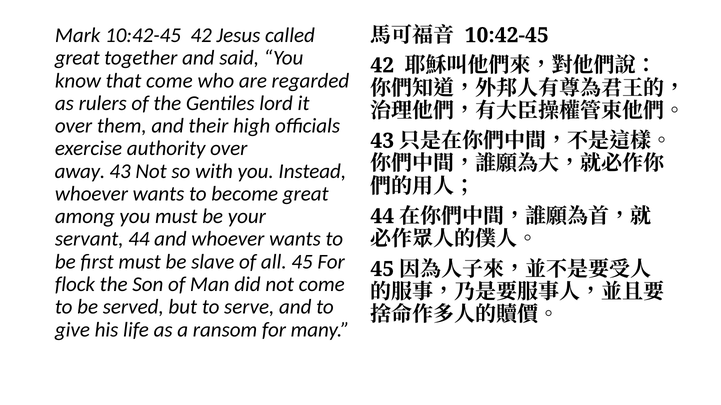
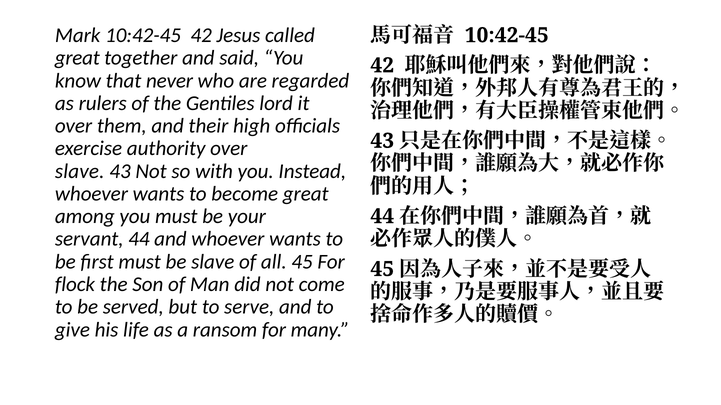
that come: come -> never (170, 81)
away: away -> slave (80, 171)
